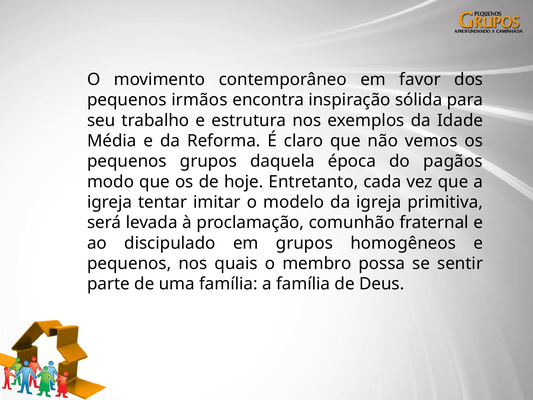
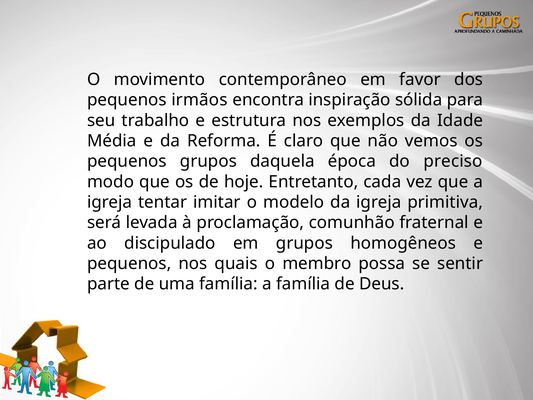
pagãos: pagãos -> preciso (453, 161)
